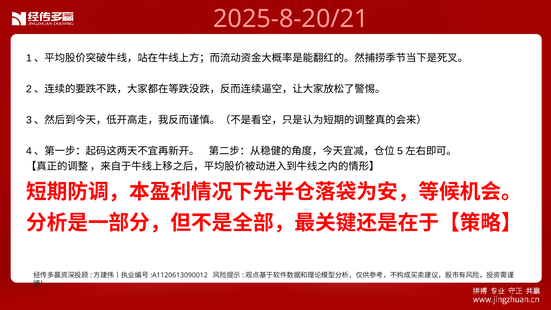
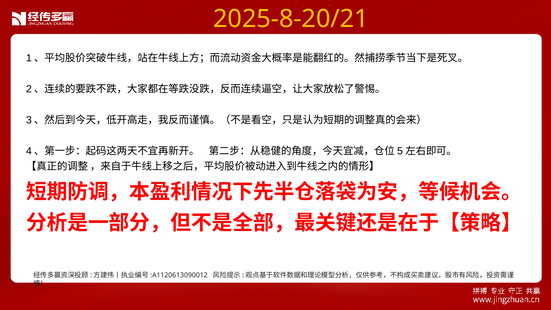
2025-8-20/21 colour: pink -> yellow (291, 19)
